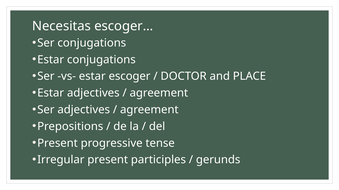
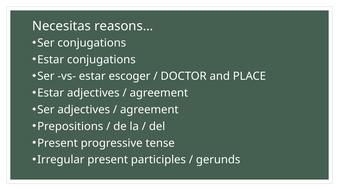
escoger…: escoger… -> reasons… (124, 26)
